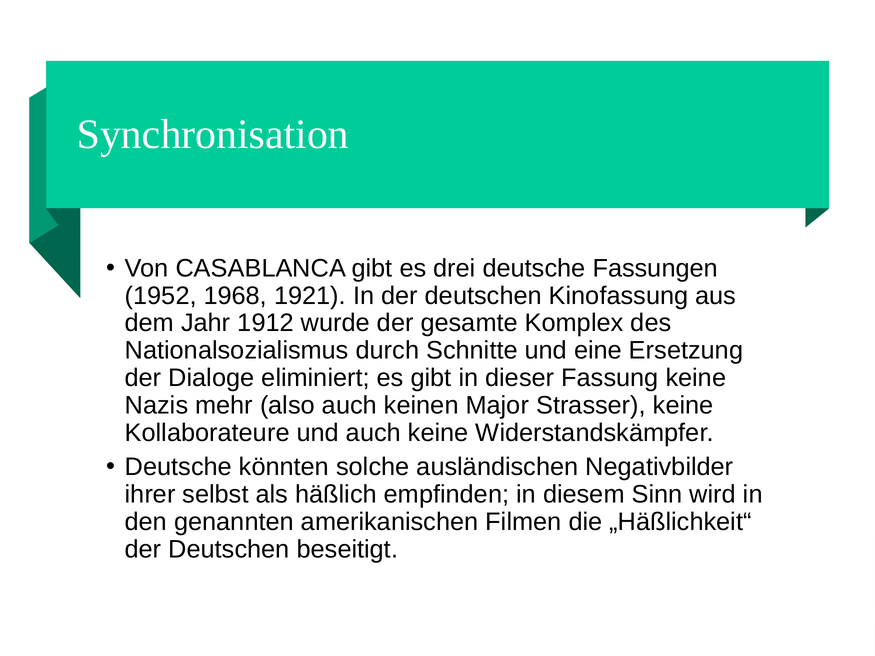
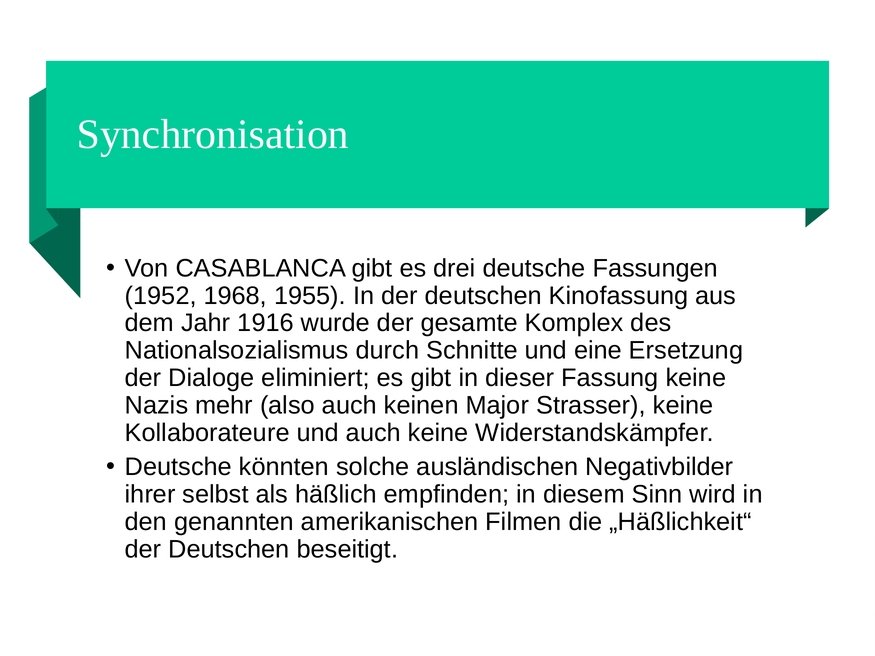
1921: 1921 -> 1955 (310, 296)
1912: 1912 -> 1916 (266, 323)
